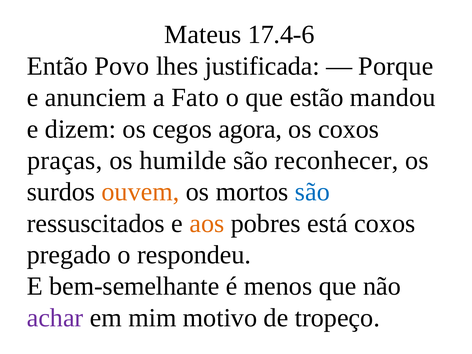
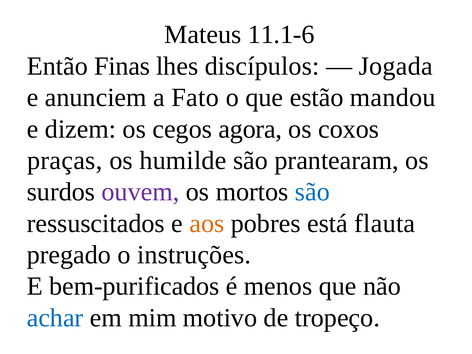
17.4-6: 17.4-6 -> 11.1-6 (281, 35)
Povo: Povo -> Finas (122, 66)
justificada: justificada -> discípulos (262, 66)
Porque: Porque -> Jogada (396, 66)
reconhecer: reconhecer -> prantearam (337, 160)
ouvem colour: orange -> purple (140, 192)
está coxos: coxos -> flauta (385, 223)
respondeu: respondeu -> instruções (194, 255)
bem-semelhante: bem-semelhante -> bem-purificados (134, 286)
achar colour: purple -> blue (55, 318)
